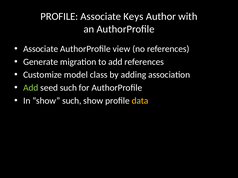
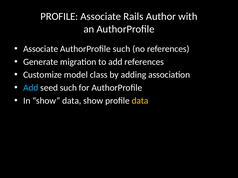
Keys: Keys -> Rails (133, 16)
AuthorProfile view: view -> such (122, 49)
Add colour: light green -> light blue (31, 88)
show such: such -> data (72, 101)
